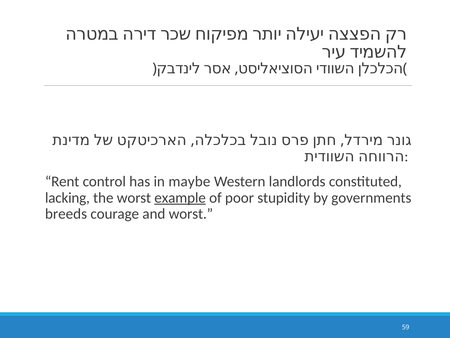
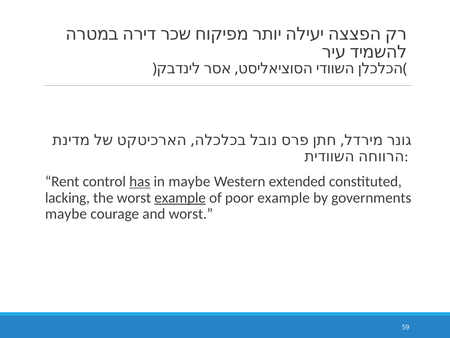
has underline: none -> present (140, 181)
landlords: landlords -> extended (297, 181)
poor stupidity: stupidity -> example (284, 197)
breeds: breeds -> maybe (66, 214)
